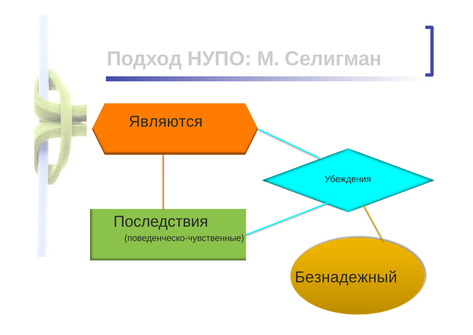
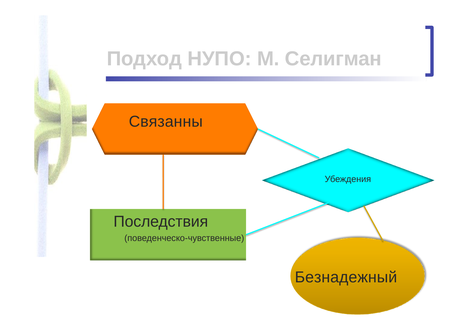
Являются: Являются -> Связанны (166, 121)
